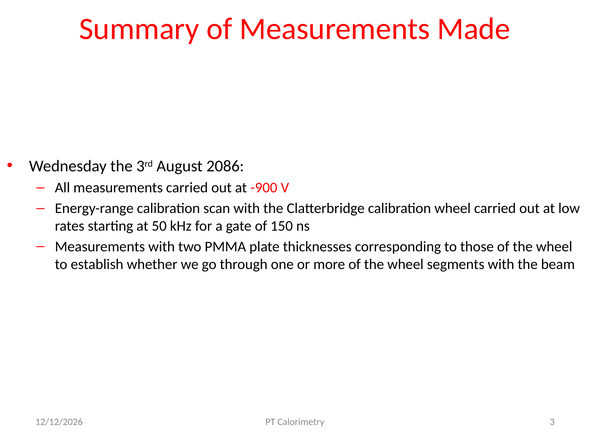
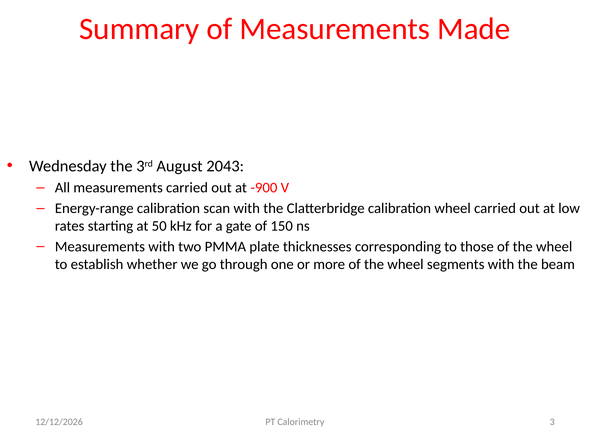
2086: 2086 -> 2043 (225, 166)
